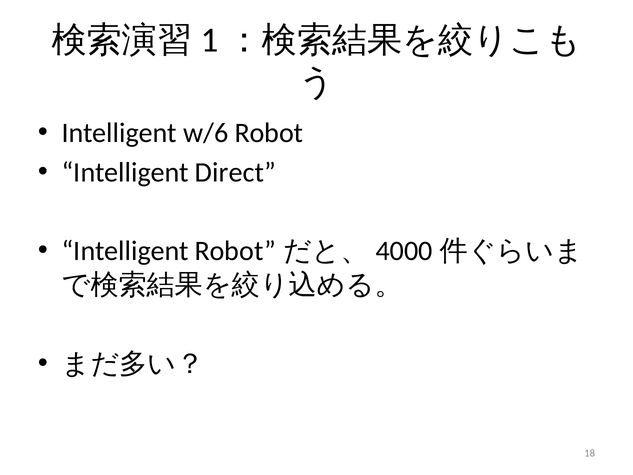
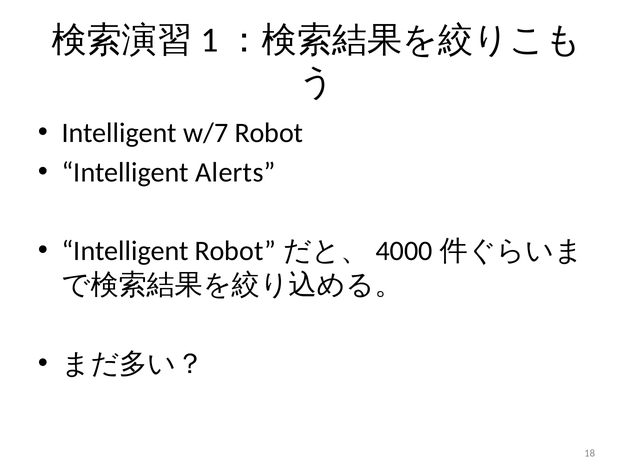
w/6: w/6 -> w/7 (206, 133)
Direct: Direct -> Alerts (235, 172)
